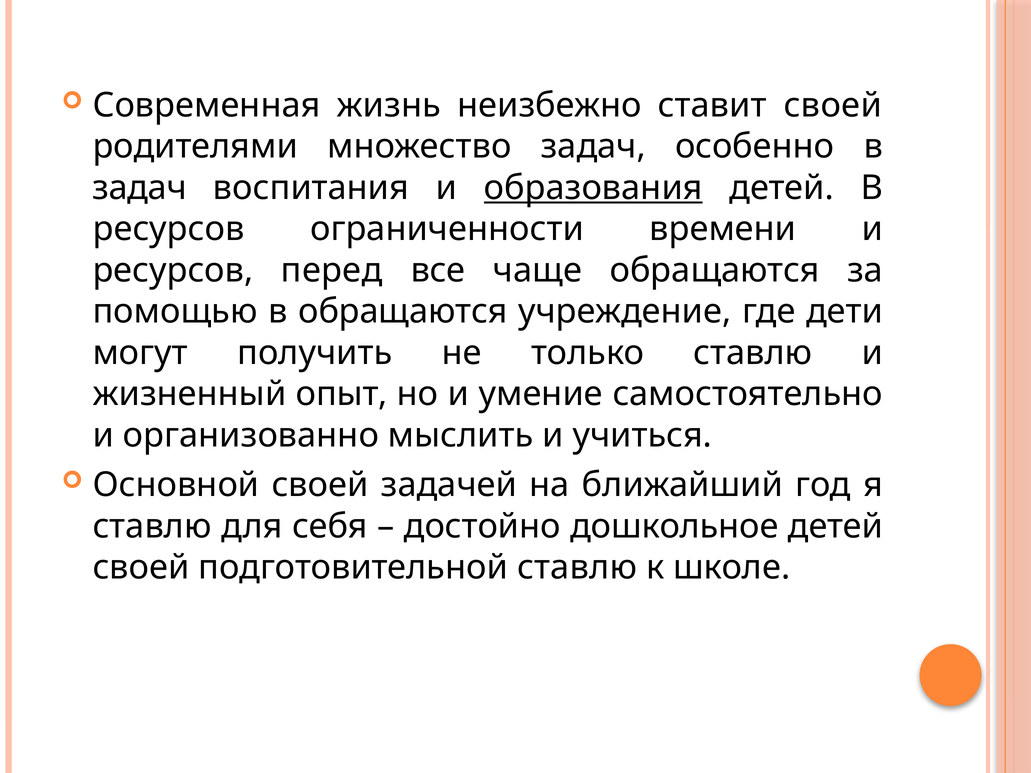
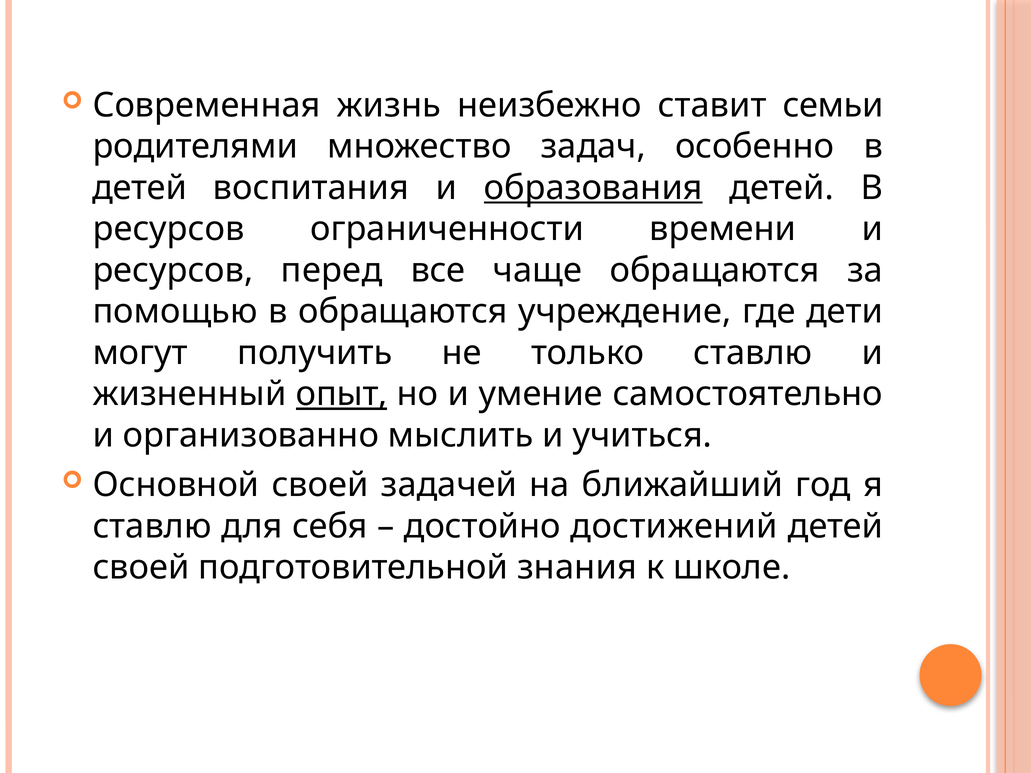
ставит своей: своей -> семьи (833, 105)
задач: задач -> детей (140, 188)
опыт underline: none -> present (342, 394)
дошкольное: дошкольное -> достижений (674, 526)
подготовительной ставлю: ставлю -> знания (577, 568)
